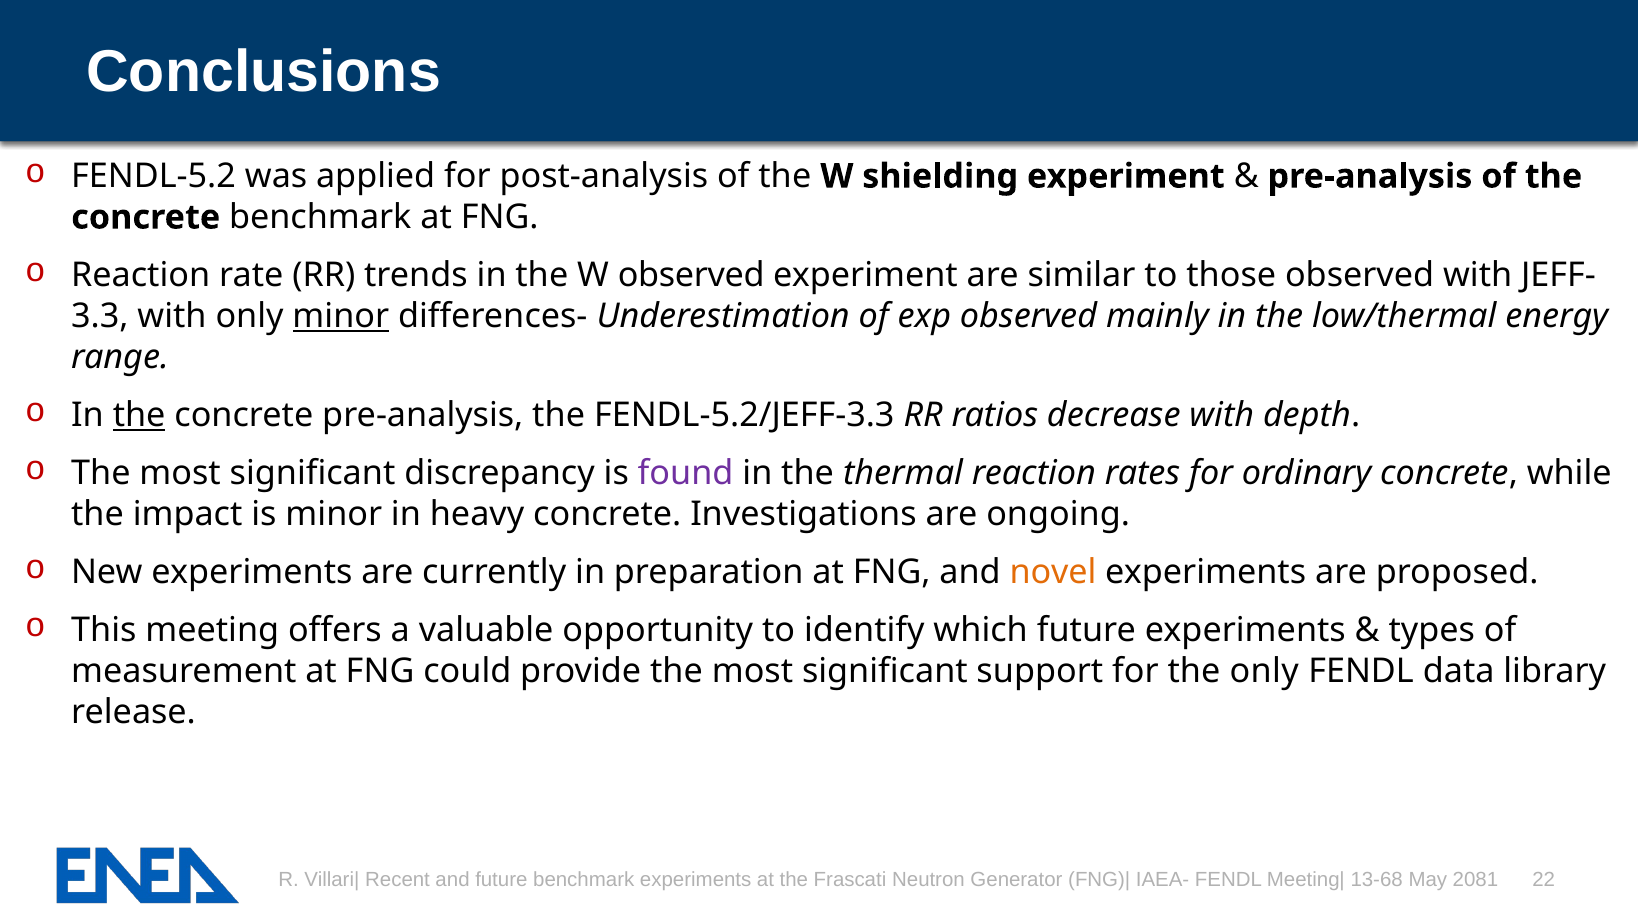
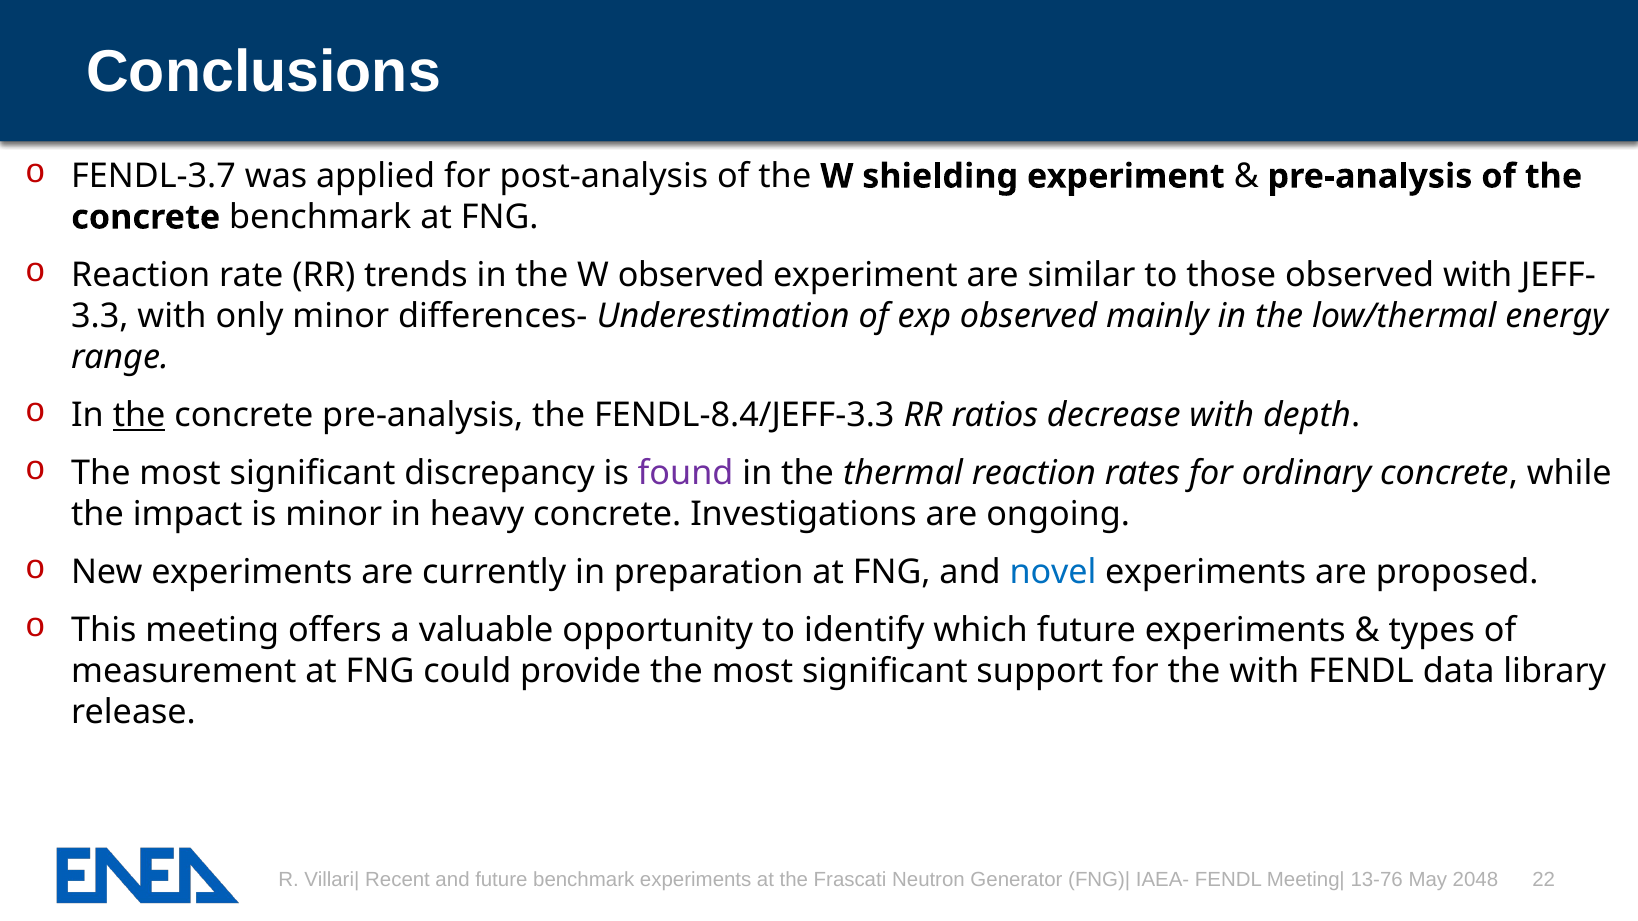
FENDL-5.2: FENDL-5.2 -> FENDL-3.7 (154, 176)
minor underline: present -> none (341, 316)
FENDL-5.2/JEFF-3.3: FENDL-5.2/JEFF-3.3 -> FENDL-8.4/JEFF-3.3 (744, 415)
novel colour: orange -> blue (1053, 572)
the only: only -> with (1264, 671)
13-68: 13-68 -> 13-76 (1377, 880)
2081: 2081 -> 2048 (1475, 880)
